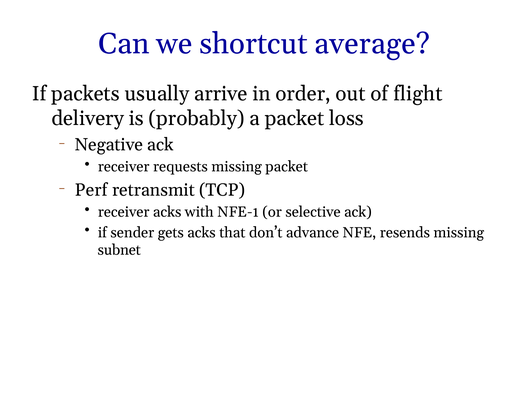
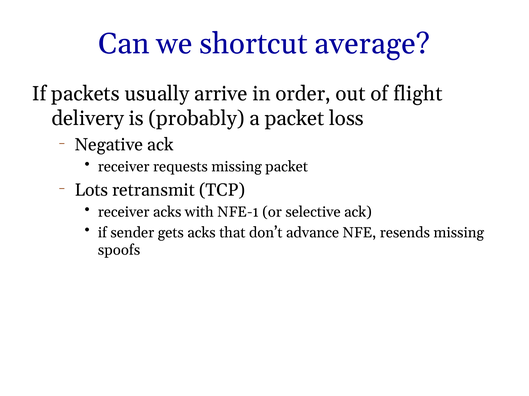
Perf: Perf -> Lots (91, 190)
subnet: subnet -> spoofs (119, 251)
